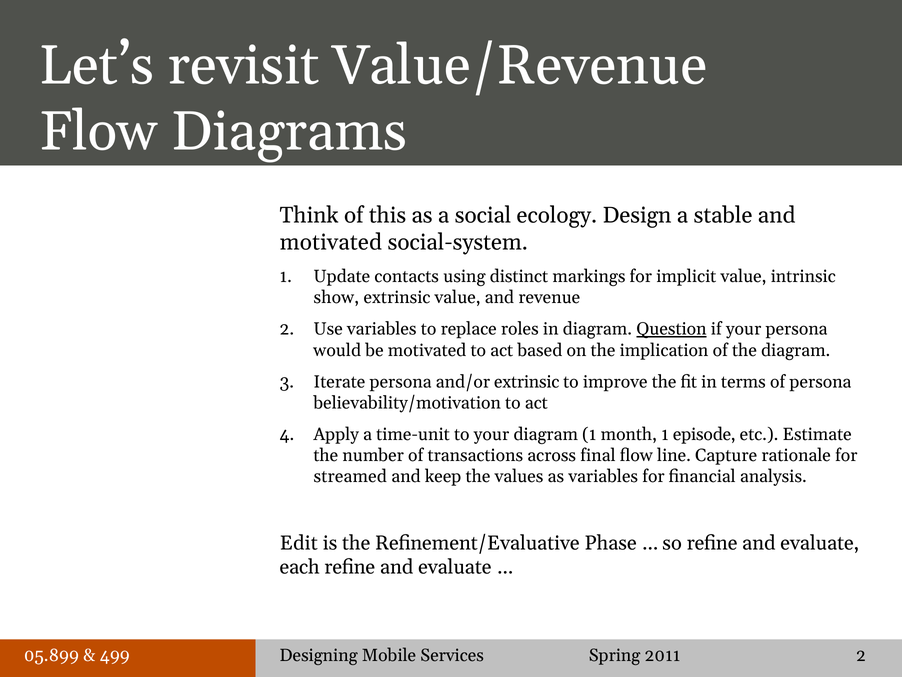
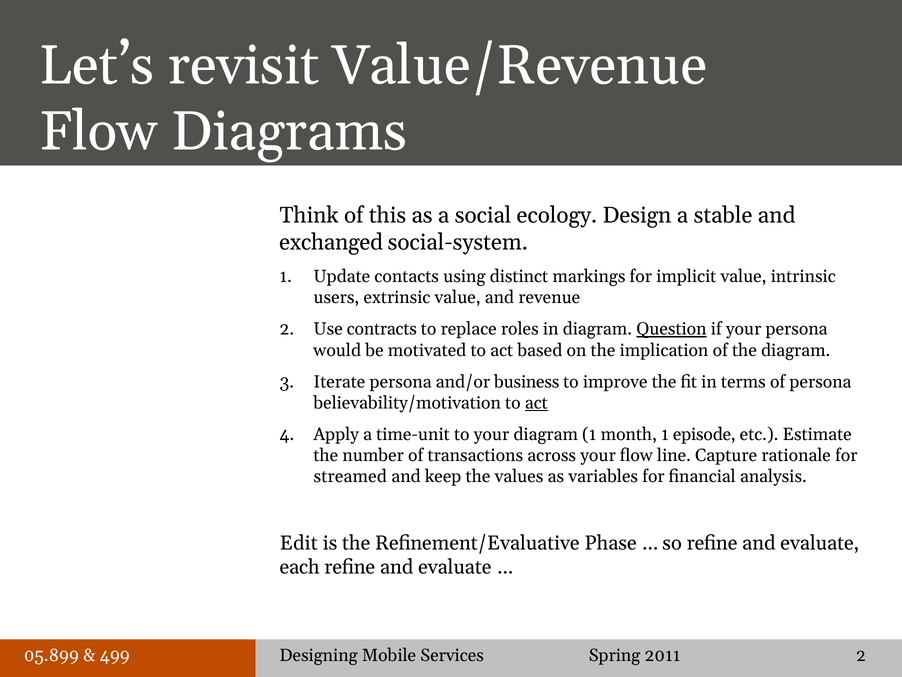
motivated: motivated -> exchanged (331, 242)
show: show -> users (336, 297)
Use variables: variables -> contracts (382, 329)
and/or extrinsic: extrinsic -> business (527, 382)
act underline: none -> present (536, 403)
across final: final -> your (598, 455)
